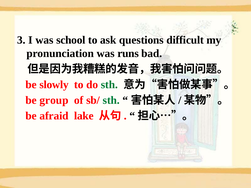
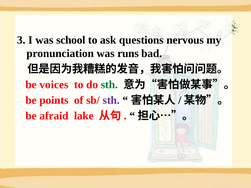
difficult: difficult -> nervous (185, 40)
slowly: slowly -> voices (54, 85)
group: group -> points (54, 100)
sth colour: green -> purple (111, 100)
